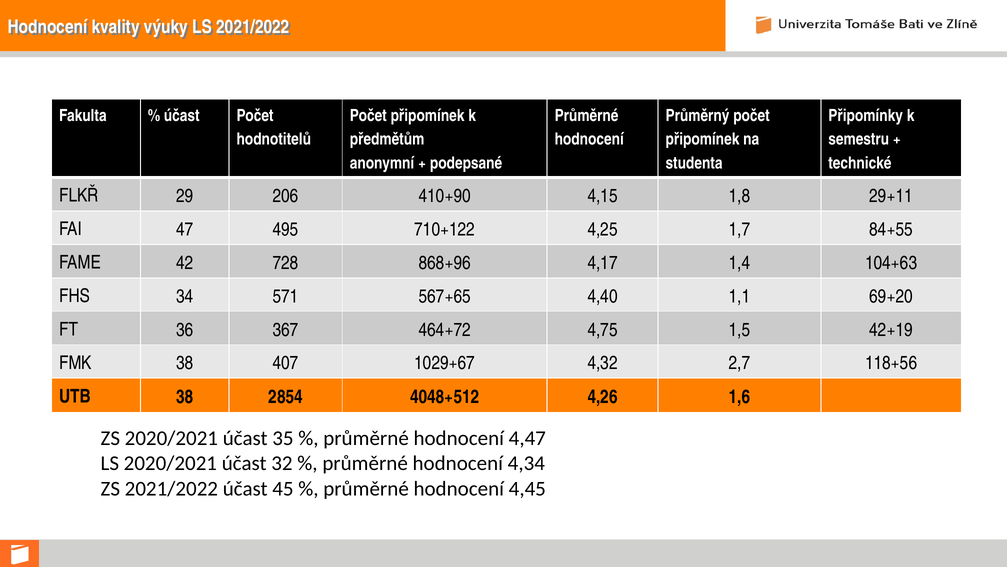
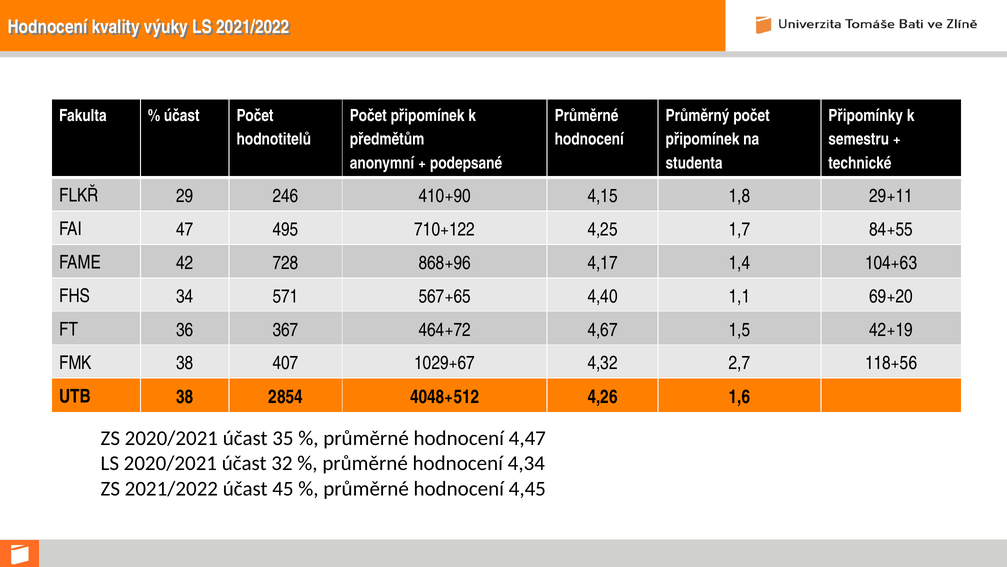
206: 206 -> 246 (286, 196)
4,75: 4,75 -> 4,67 (603, 329)
